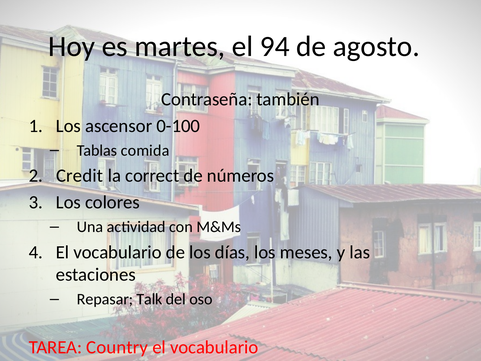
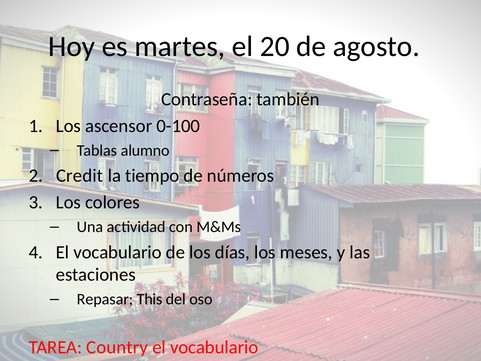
94: 94 -> 20 (275, 47)
comida: comida -> alumno (145, 150)
correct: correct -> tiempo (152, 176)
Talk: Talk -> This (150, 299)
